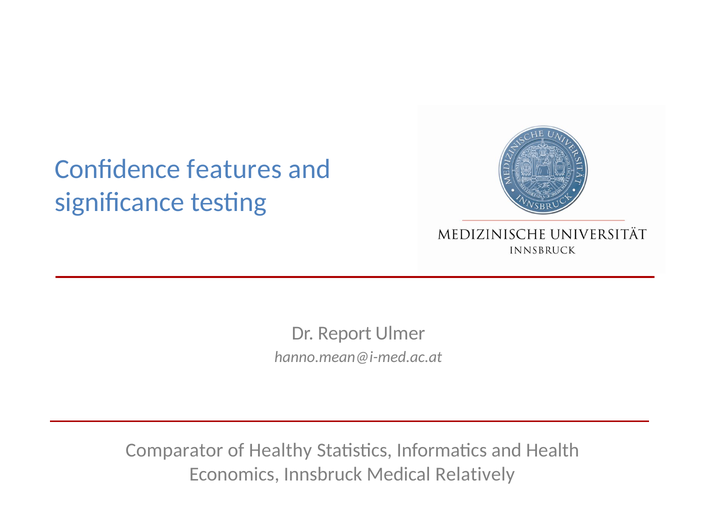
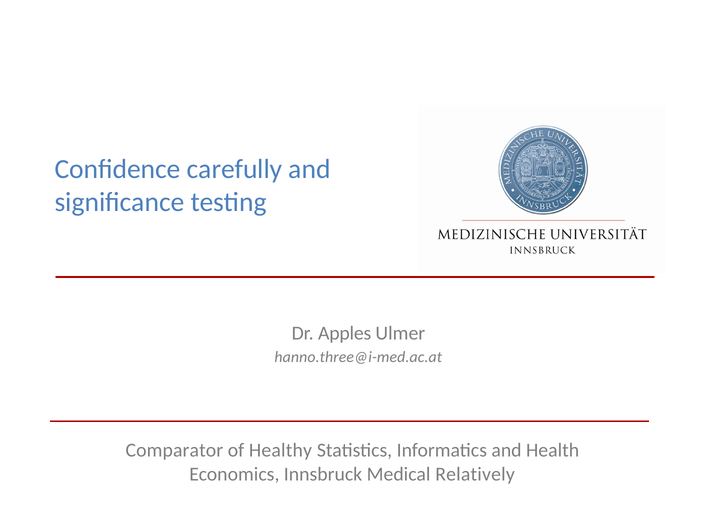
features: features -> carefully (235, 169)
Report: Report -> Apples (345, 333)
hanno.mean@i-med.ac.at: hanno.mean@i-med.ac.at -> hanno.three@i-med.ac.at (358, 357)
